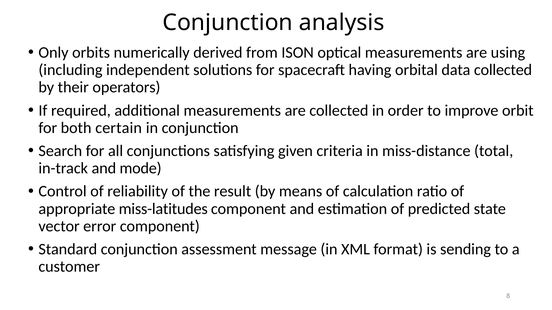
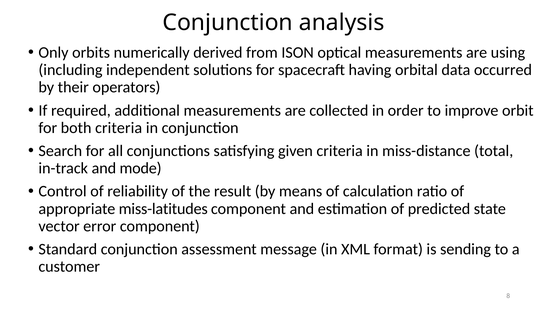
data collected: collected -> occurred (503, 70)
both certain: certain -> criteria (119, 128)
